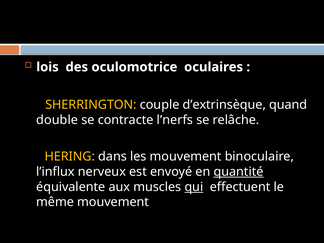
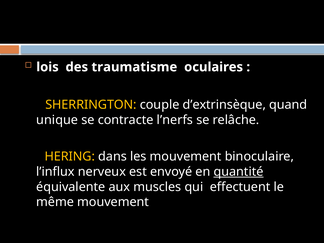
oculomotrice: oculomotrice -> traumatisme (134, 67)
double: double -> unique (57, 120)
qui underline: present -> none (194, 187)
